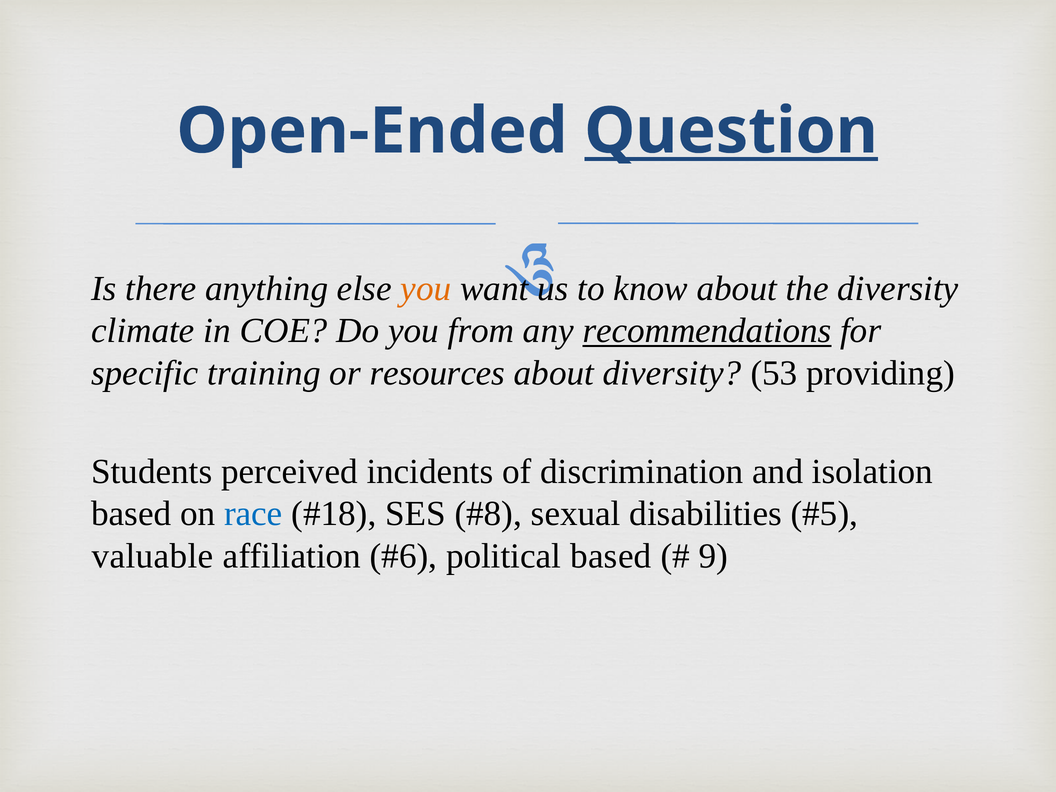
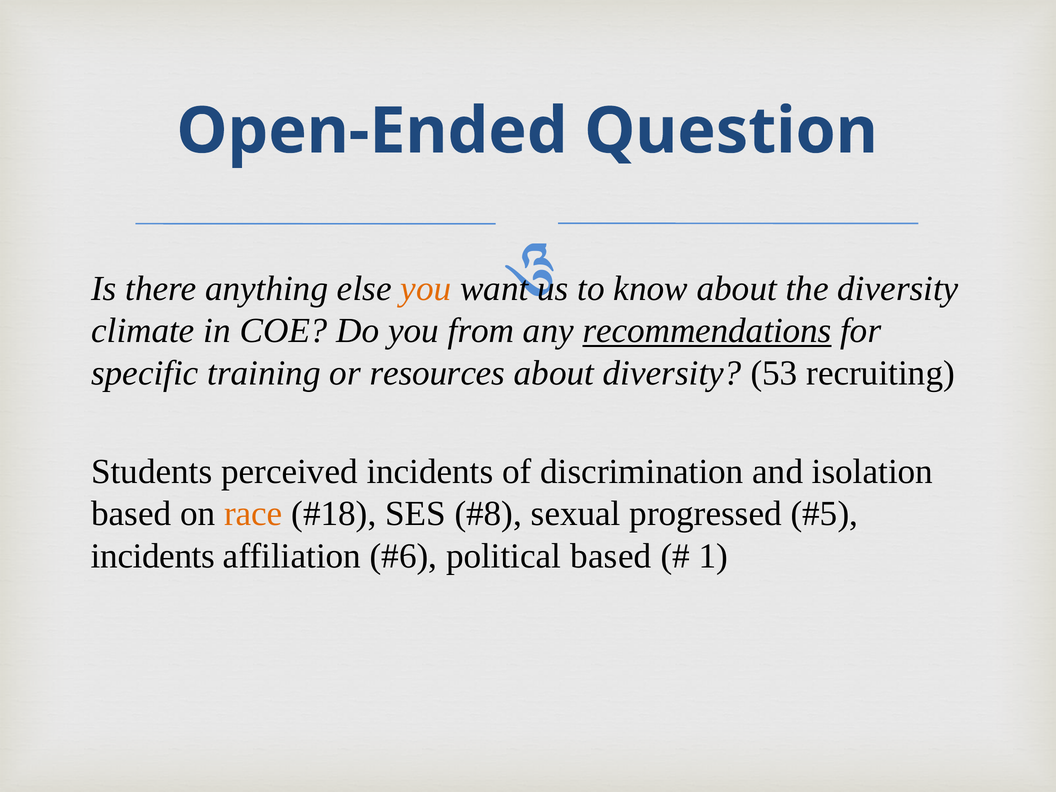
Question underline: present -> none (731, 131)
providing: providing -> recruiting (881, 373)
race colour: blue -> orange (253, 514)
disabilities: disabilities -> progressed (706, 514)
valuable: valuable -> incidents (153, 556)
9: 9 -> 1 (714, 556)
